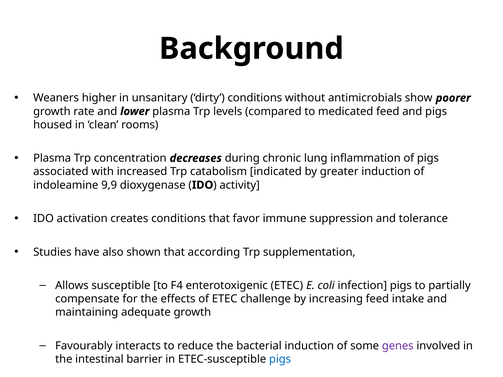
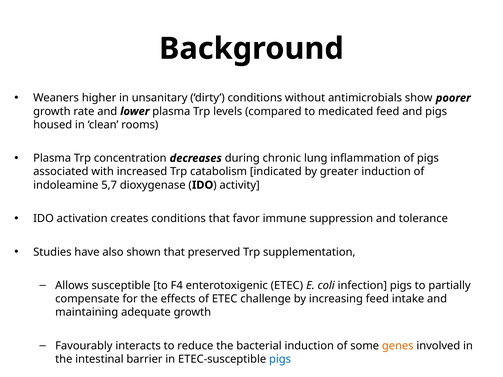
9,9: 9,9 -> 5,7 (109, 185)
according: according -> preserved (214, 252)
genes colour: purple -> orange (398, 346)
